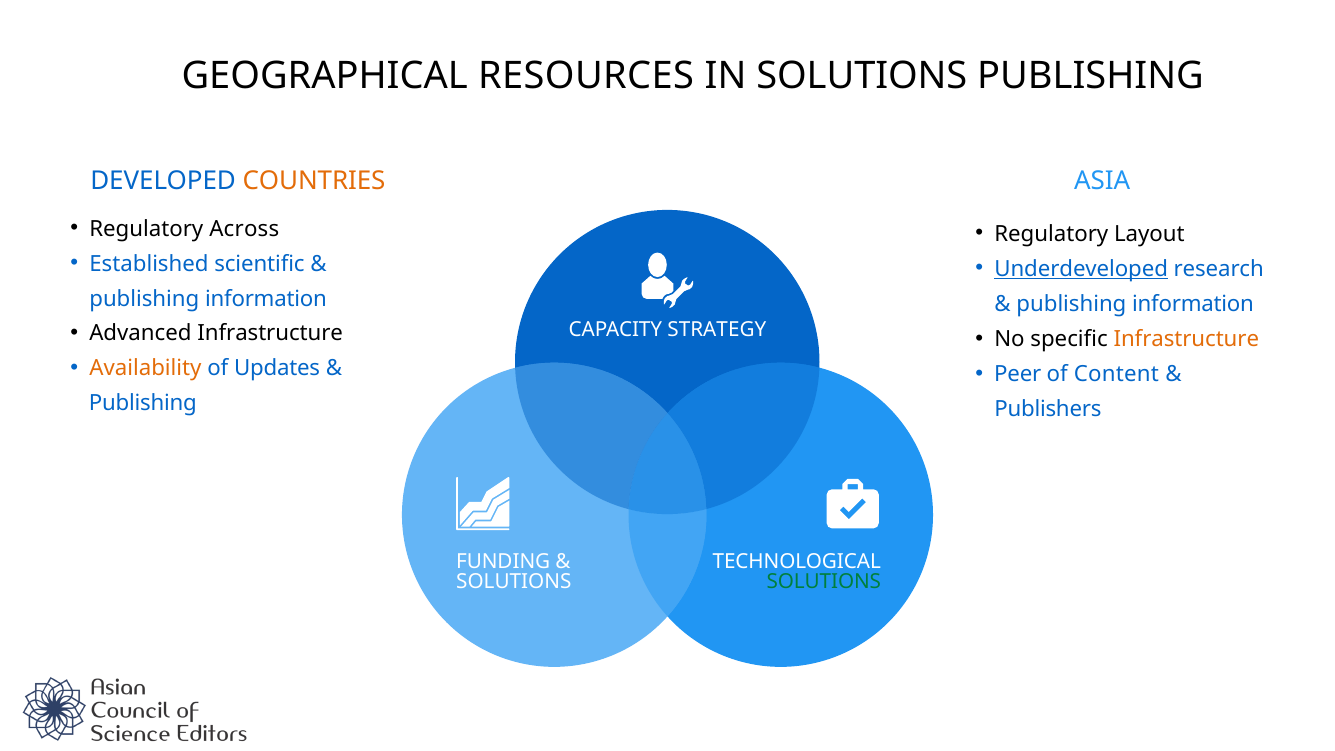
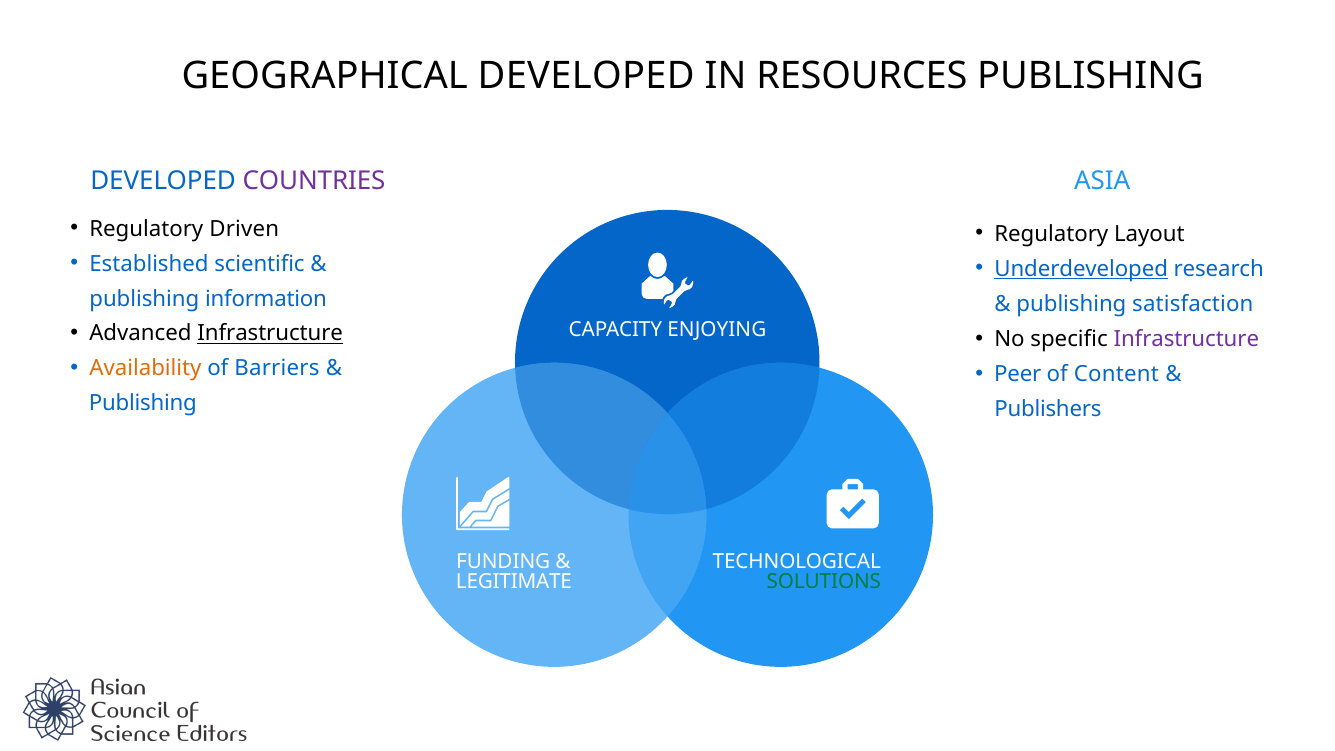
GEOGRAPHICAL RESOURCES: RESOURCES -> DEVELOPED (586, 76)
IN SOLUTIONS: SOLUTIONS -> RESOURCES (862, 76)
COUNTRIES colour: orange -> purple (314, 181)
Across: Across -> Driven (244, 229)
information: information -> satisfaction (1193, 304)
Infrastructure underline: none -> present (270, 334)
STRATEGY: STRATEGY -> ENJOYING (717, 329)
Infrastructure colour: orange -> purple (1186, 339)
Updates: Updates -> Barriers (277, 369)
SOLUTIONS: SOLUTIONS -> LEGITIMATE (514, 582)
